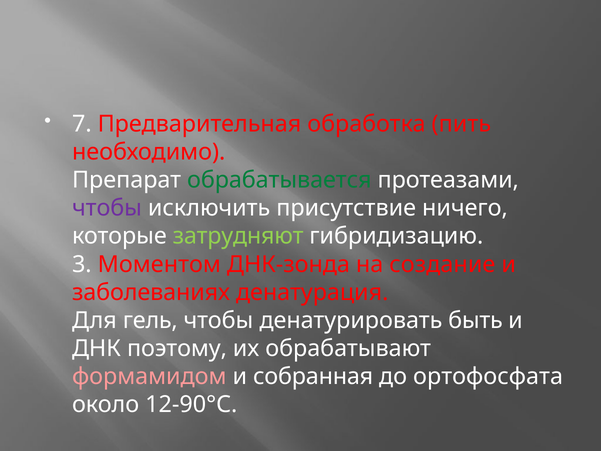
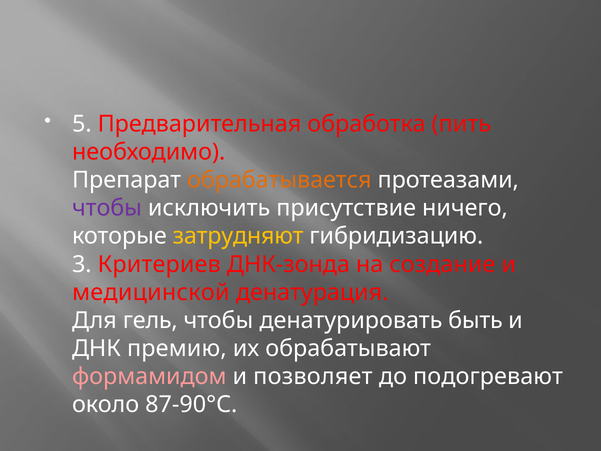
7: 7 -> 5 (82, 124)
обрабатывается colour: green -> orange (279, 180)
затрудняют colour: light green -> yellow (238, 236)
Моментом: Моментом -> Критериев (159, 264)
заболеваниях: заболеваниях -> медицинской (151, 292)
поэтому: поэтому -> премию (177, 348)
собранная: собранная -> позволяет (313, 376)
ортофосфата: ортофосфата -> подогревают (488, 376)
12-90°С: 12-90°С -> 87-90°С (191, 404)
